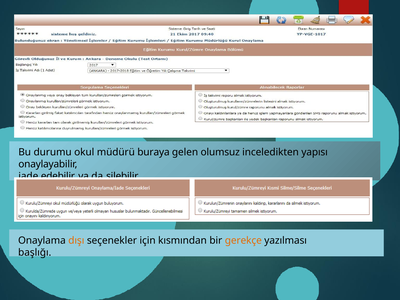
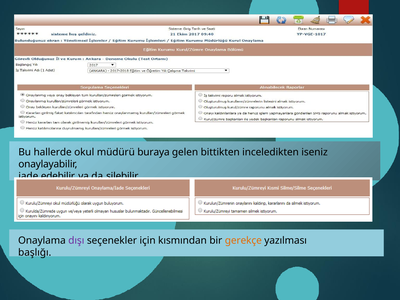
durumu: durumu -> hallerde (53, 152)
olumsuz: olumsuz -> bittikten (220, 152)
yapısı: yapısı -> iseniz (315, 152)
dışı colour: orange -> purple (76, 240)
